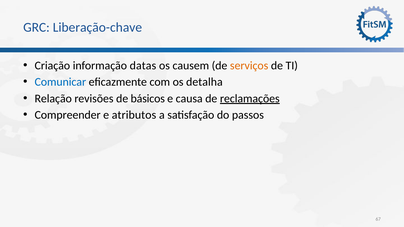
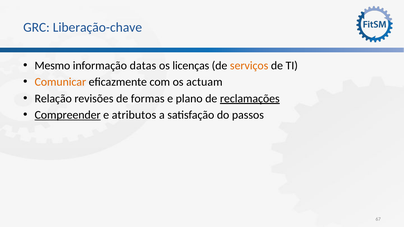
Criação: Criação -> Mesmo (52, 66)
causem: causem -> licenças (191, 66)
Comunicar colour: blue -> orange (60, 82)
detalha: detalha -> actuam (204, 82)
básicos: básicos -> formas (148, 99)
causa: causa -> plano (189, 99)
Compreender underline: none -> present (68, 115)
